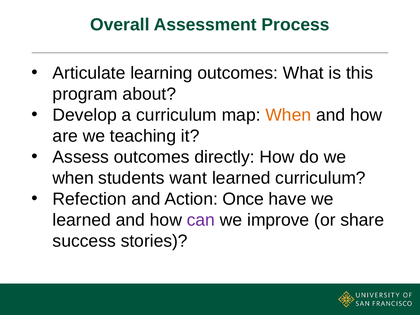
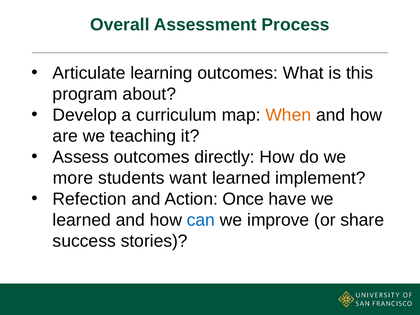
when: when -> more (73, 178)
learned curriculum: curriculum -> implement (321, 178)
can colour: purple -> blue (201, 220)
